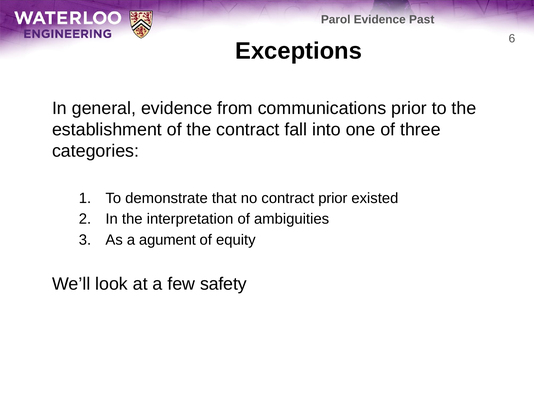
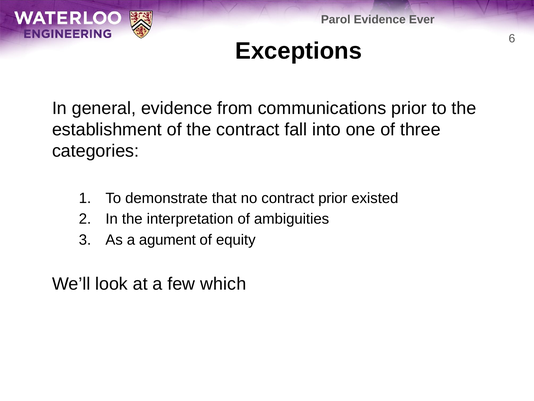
Past: Past -> Ever (422, 20)
safety: safety -> which (223, 284)
